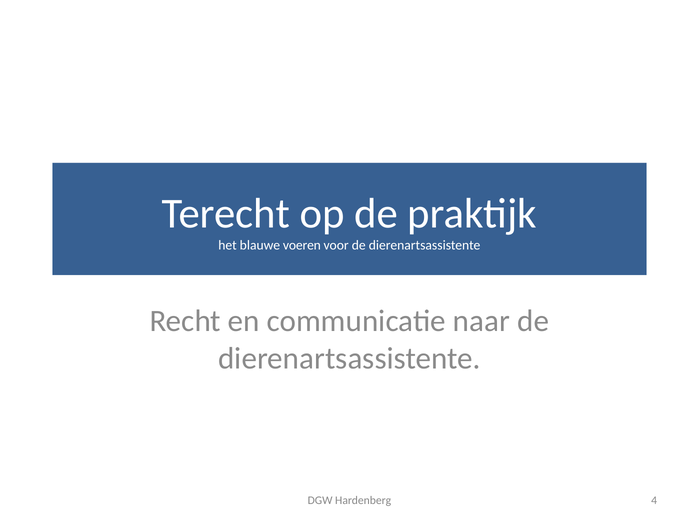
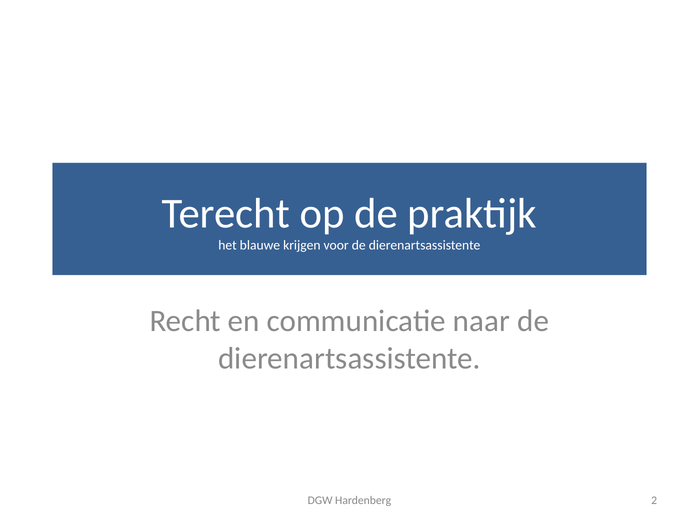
voeren: voeren -> krijgen (302, 246)
4: 4 -> 2 (654, 501)
